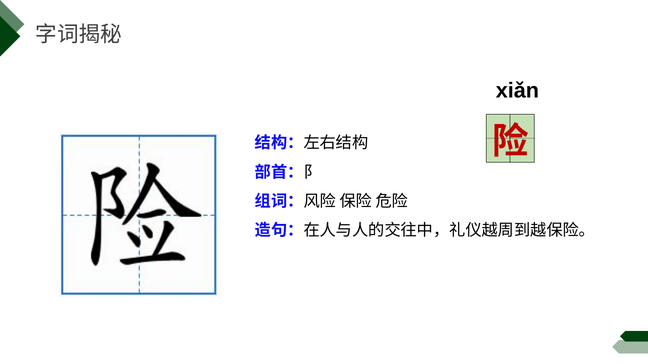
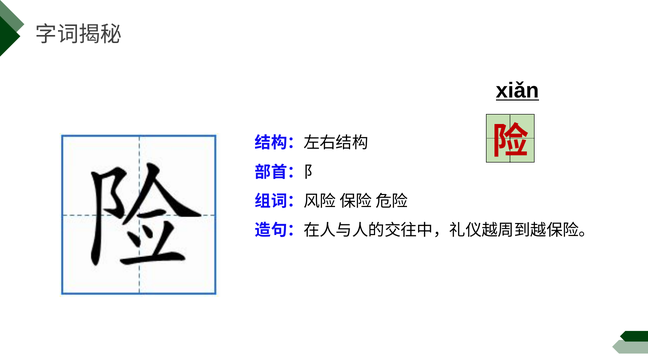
xiǎn underline: none -> present (517, 91)
